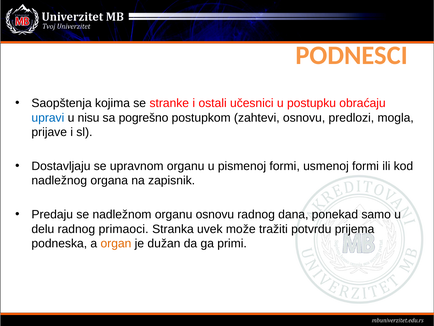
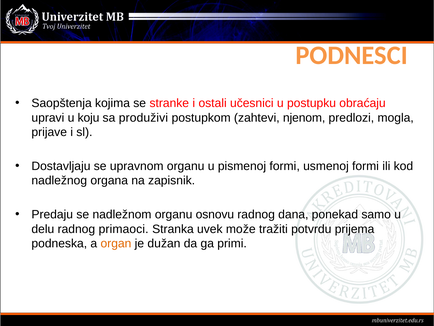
upravi colour: blue -> black (48, 118)
nisu: nisu -> koju (89, 118)
pogrešno: pogrešno -> produživi (143, 118)
zahtevi osnovu: osnovu -> njenom (304, 118)
